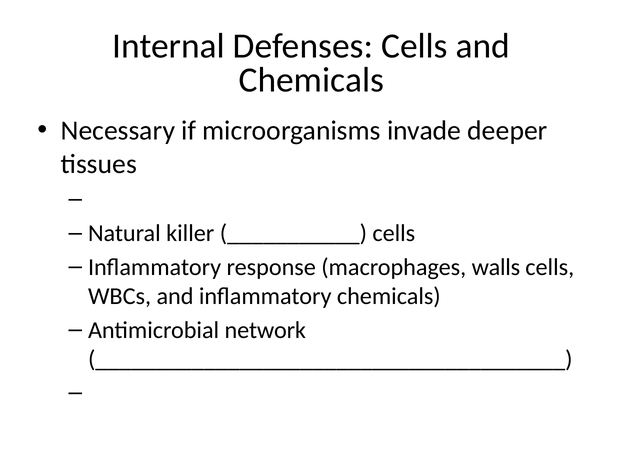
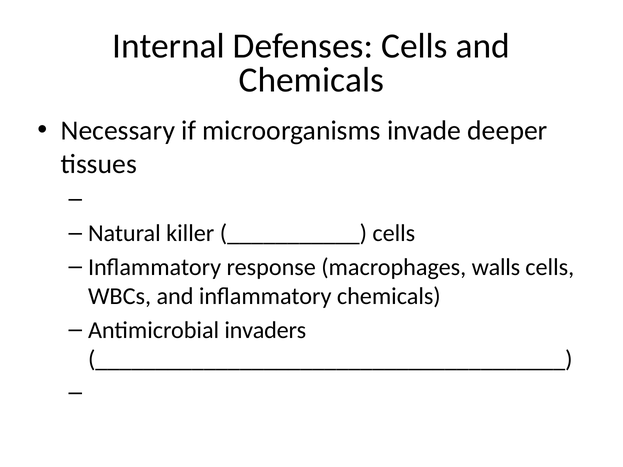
network: network -> invaders (265, 330)
